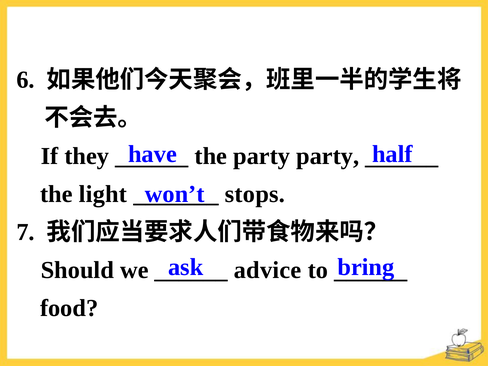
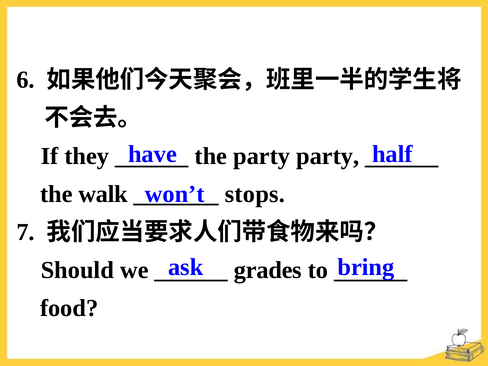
light: light -> walk (103, 194)
advice: advice -> grades (268, 270)
